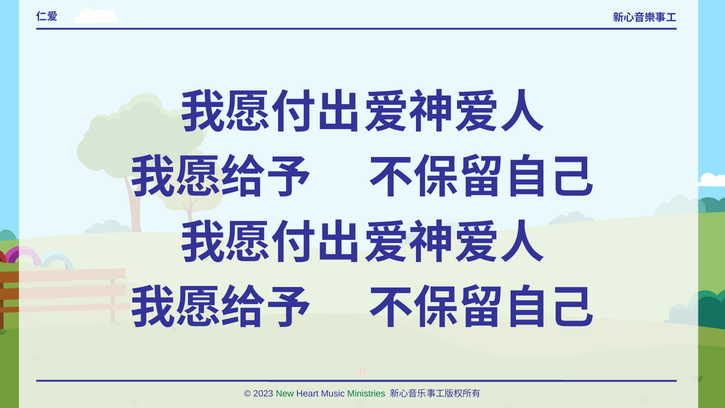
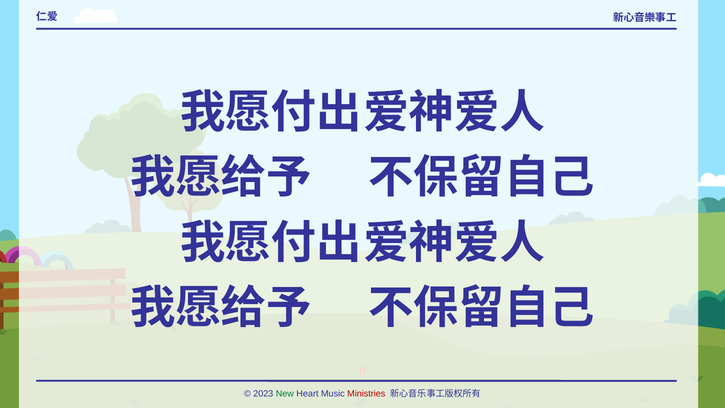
Ministries colour: green -> red (366, 394)
